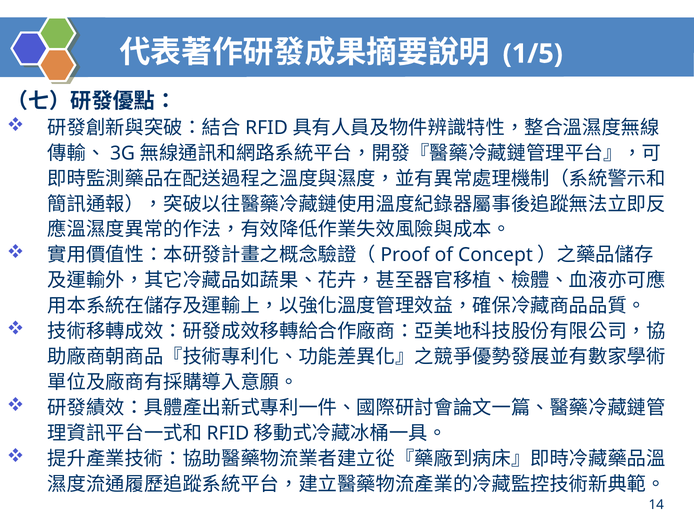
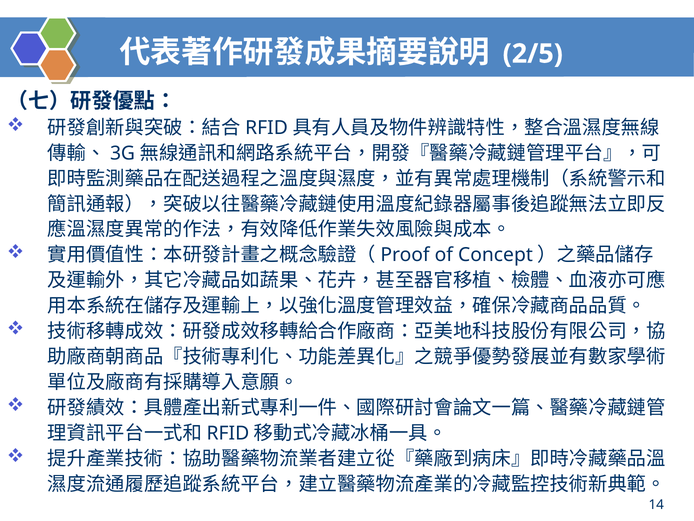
1/5: 1/5 -> 2/5 (533, 54)
